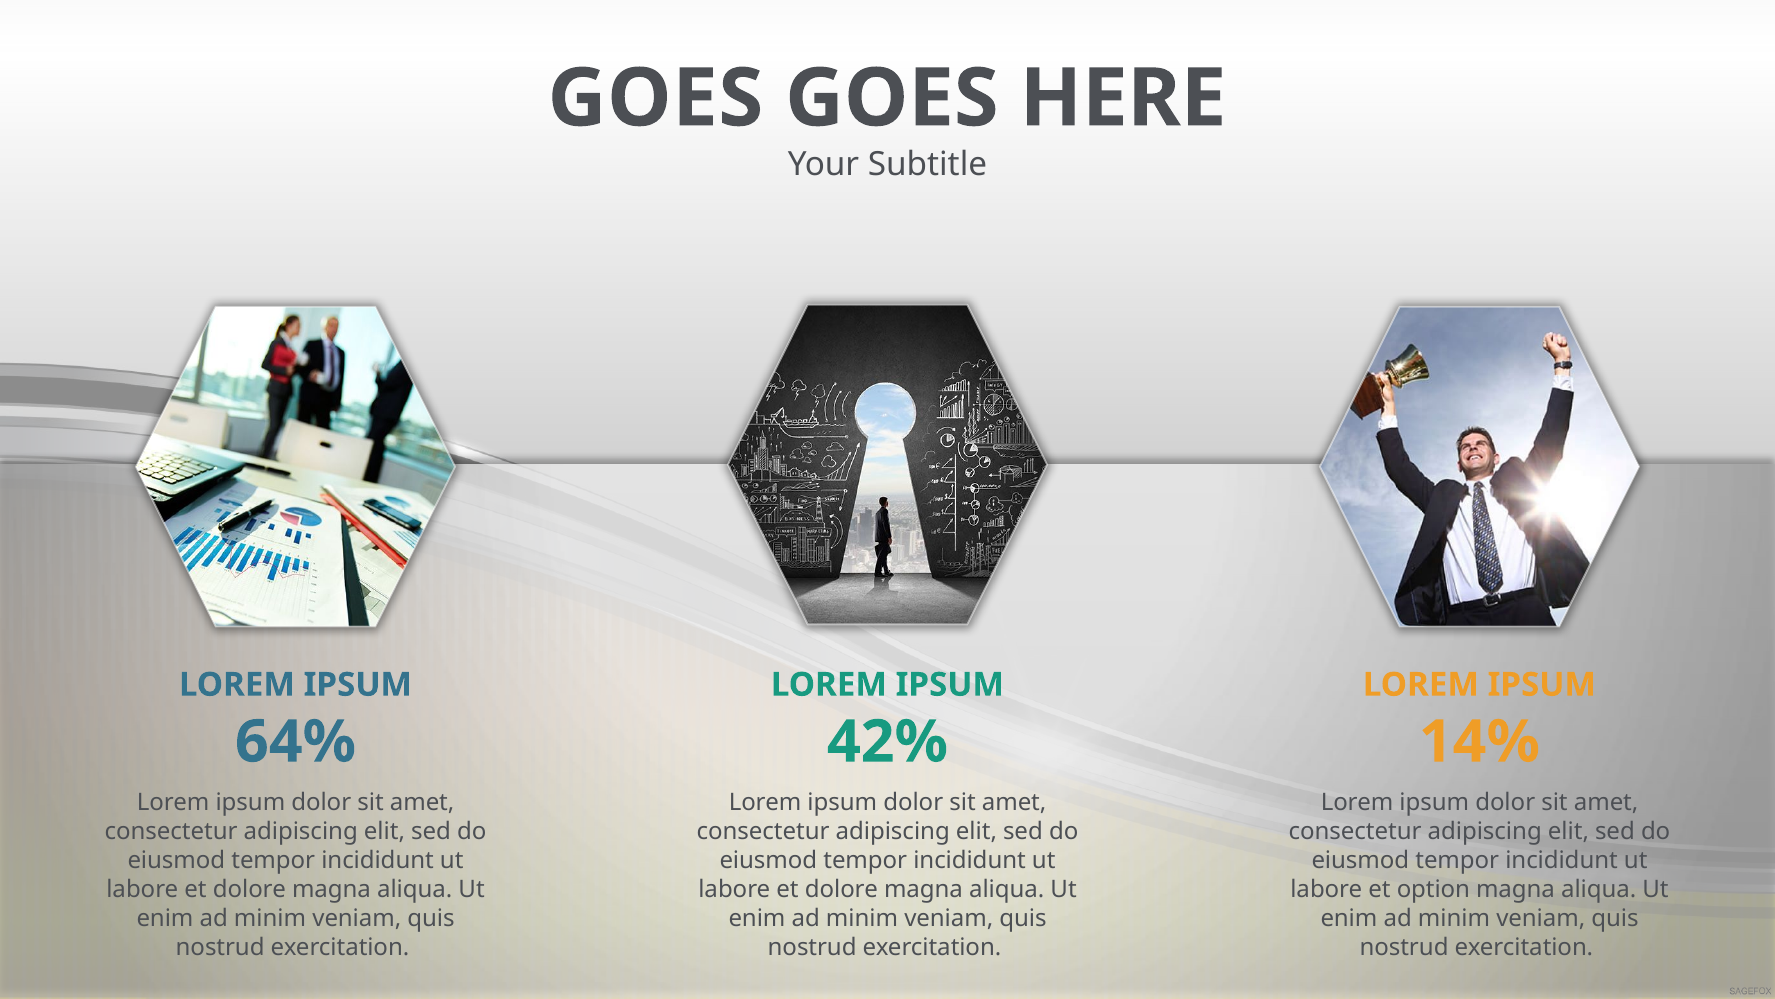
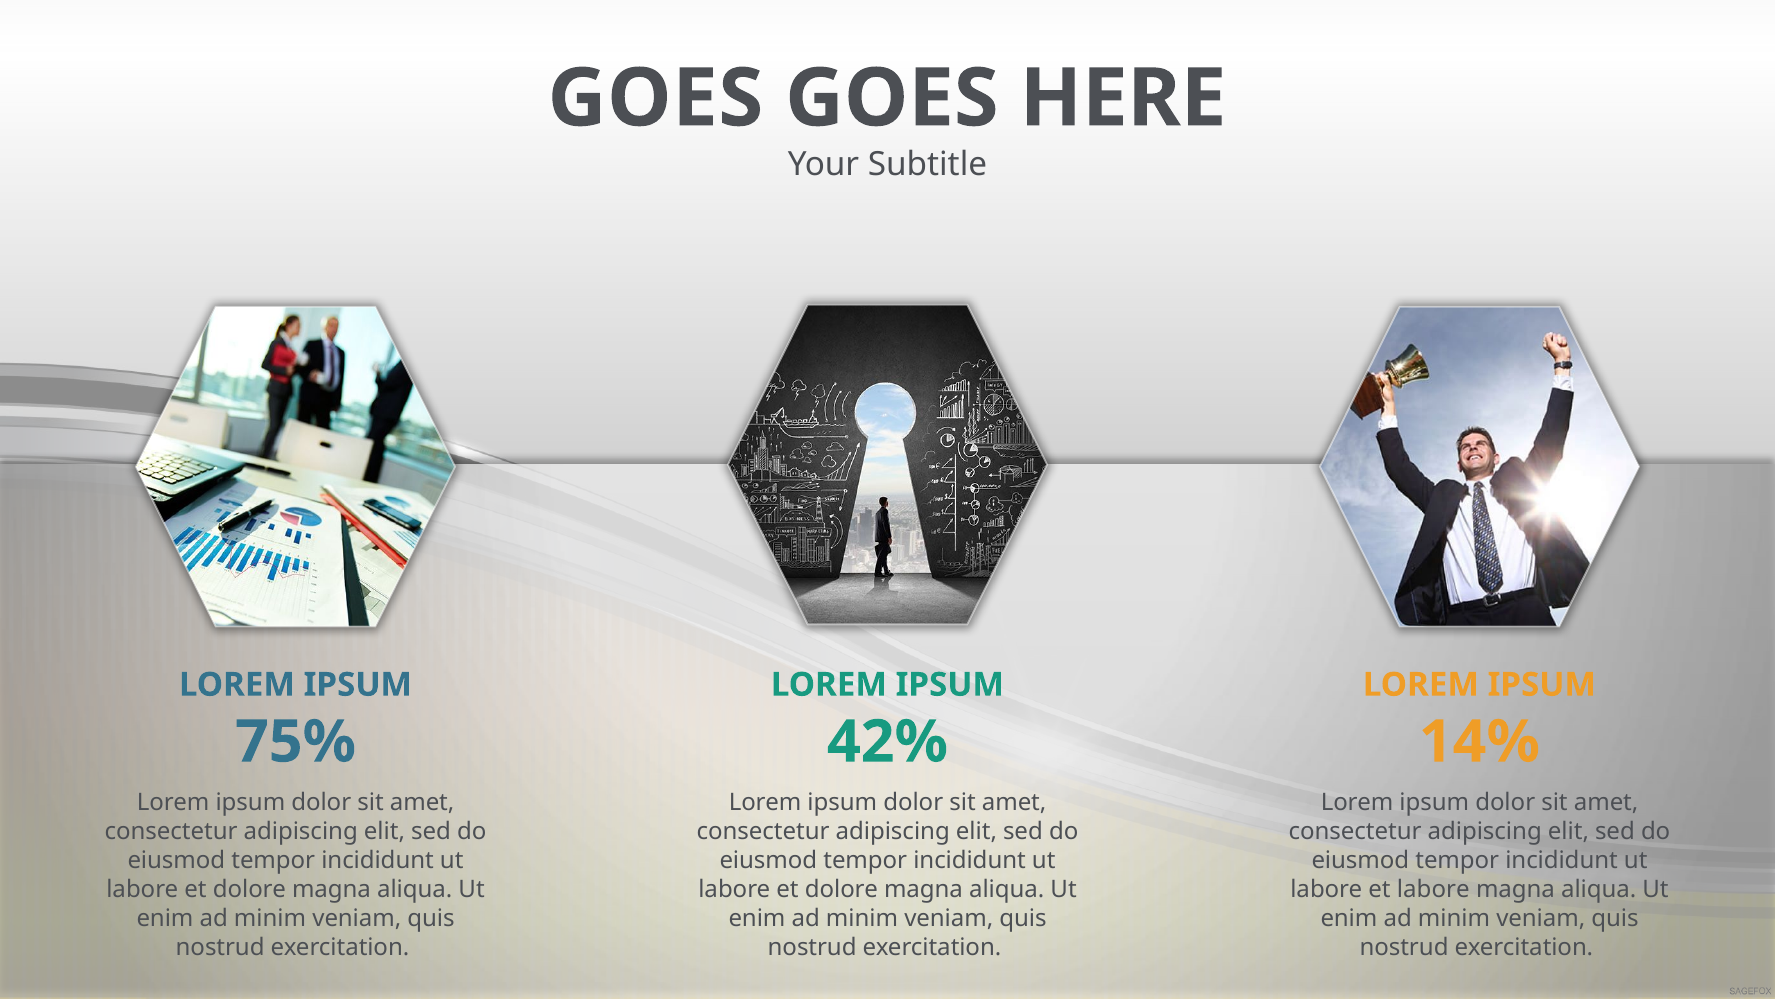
64%: 64% -> 75% (295, 742)
et option: option -> labore (1433, 889)
